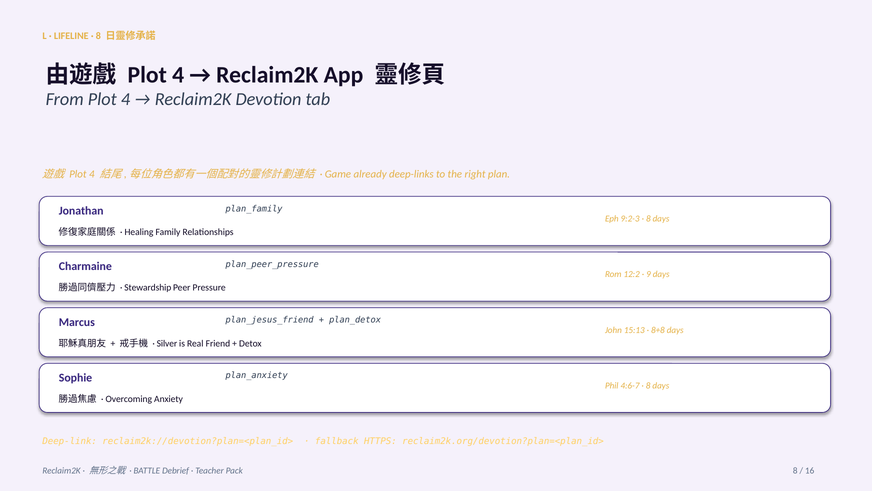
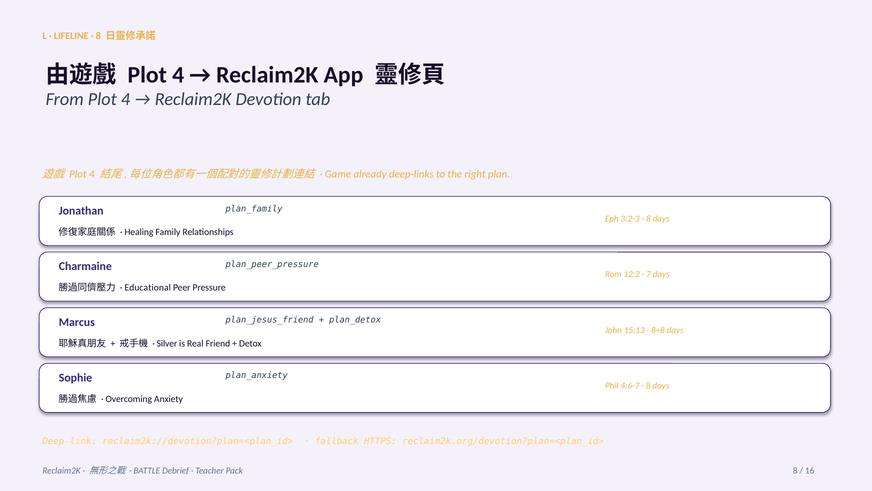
9:2-3: 9:2-3 -> 3:2-3 (630, 219)
9: 9 -> 7 (648, 274)
Stewardship: Stewardship -> Educational (148, 288)
